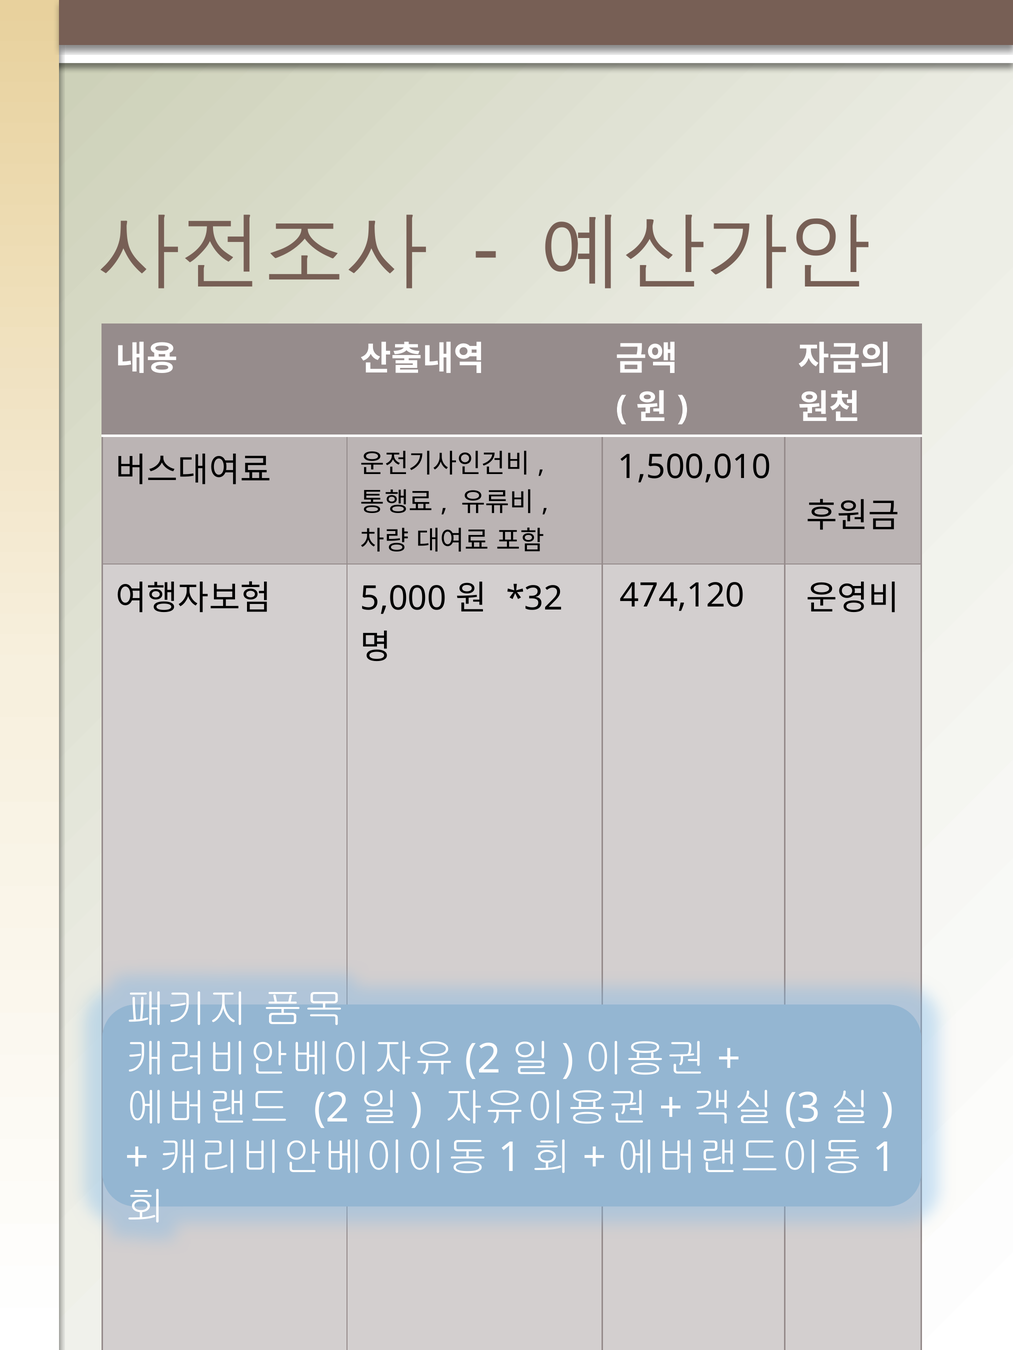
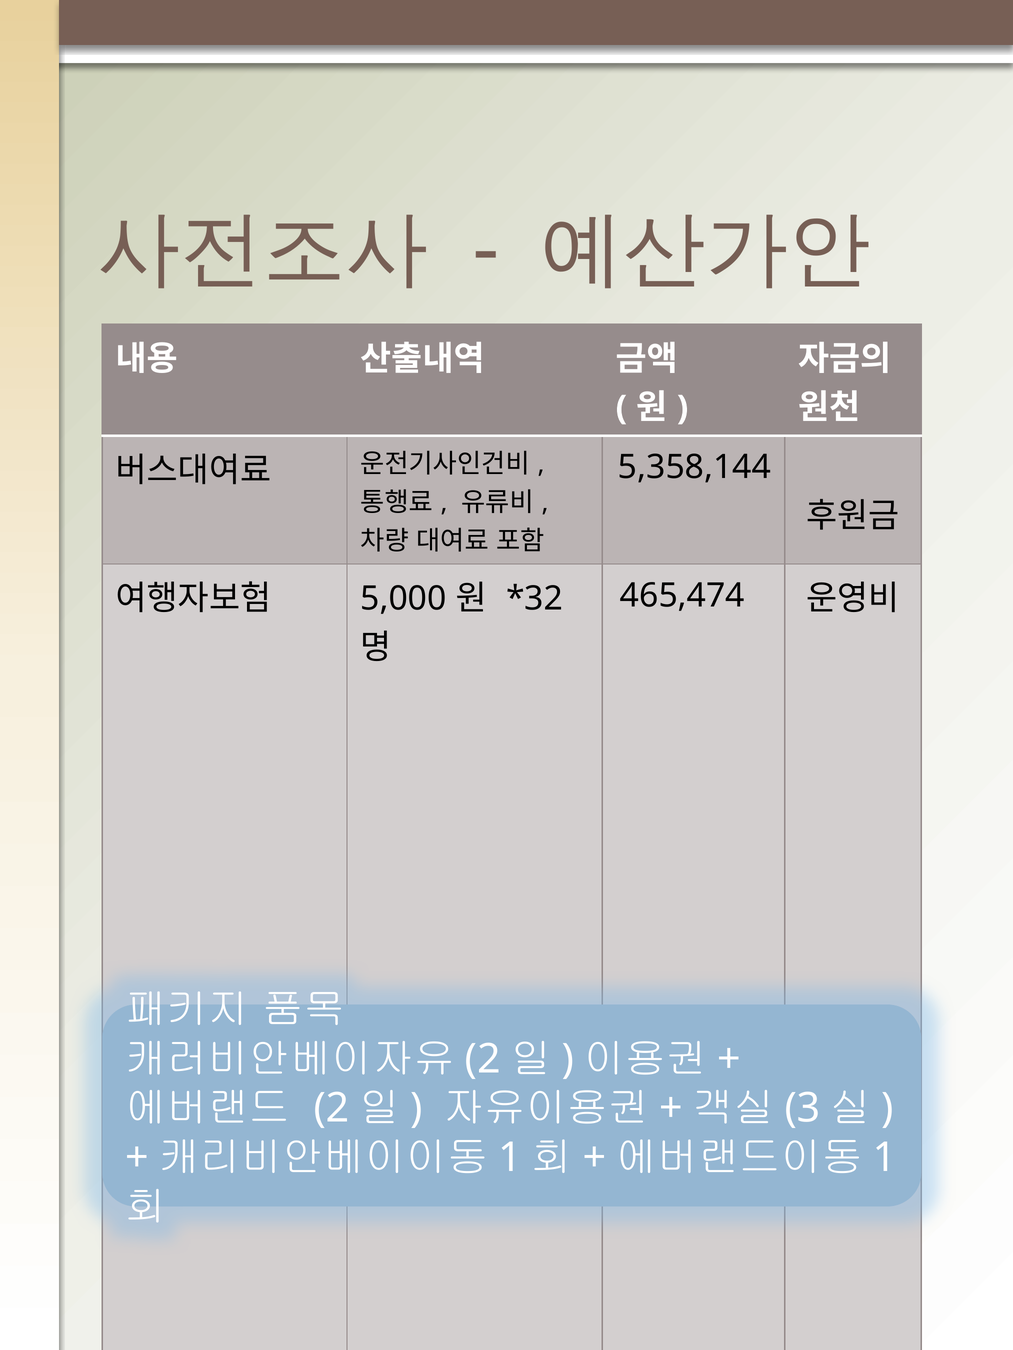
1,500,010: 1,500,010 -> 5,358,144 (695, 467)
474,120: 474,120 -> 465,474 (682, 596)
